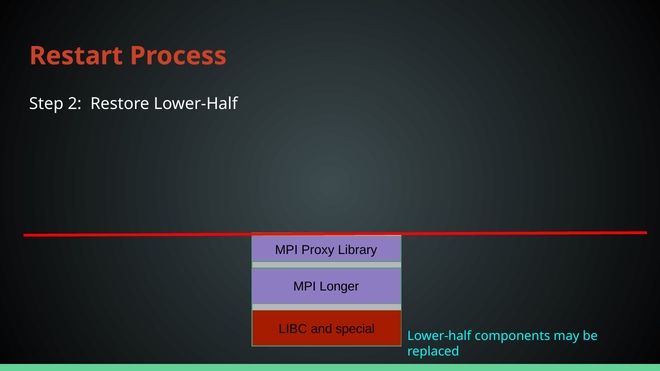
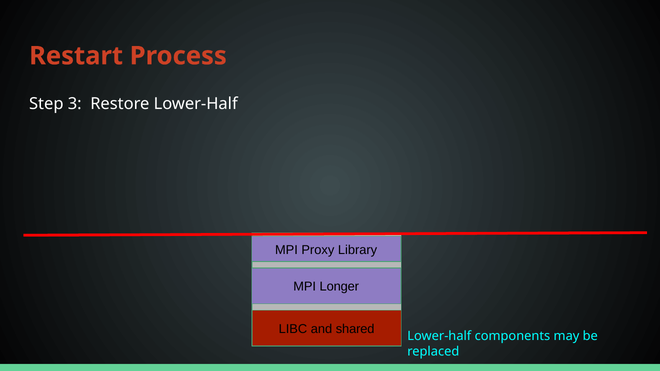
2: 2 -> 3 (75, 104)
special: special -> shared (355, 329)
